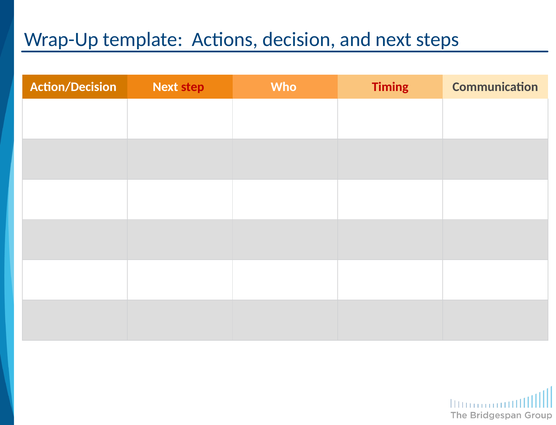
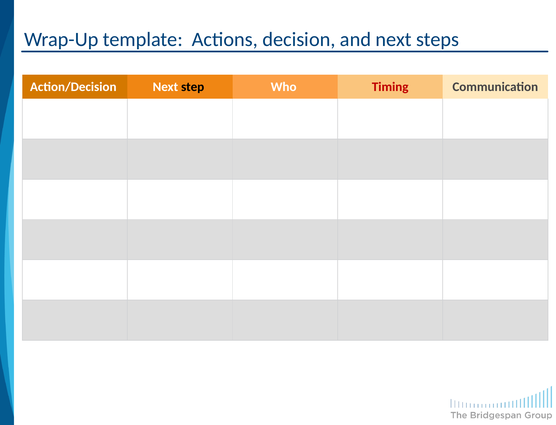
step colour: red -> black (193, 87)
